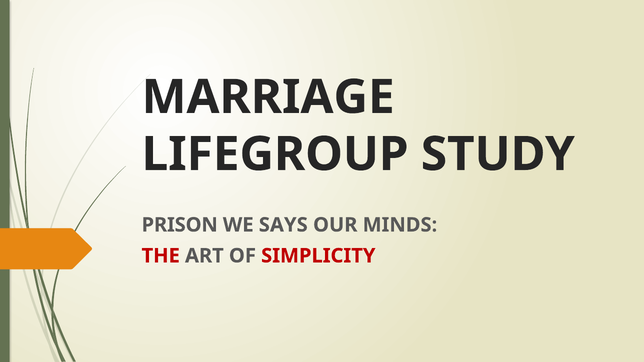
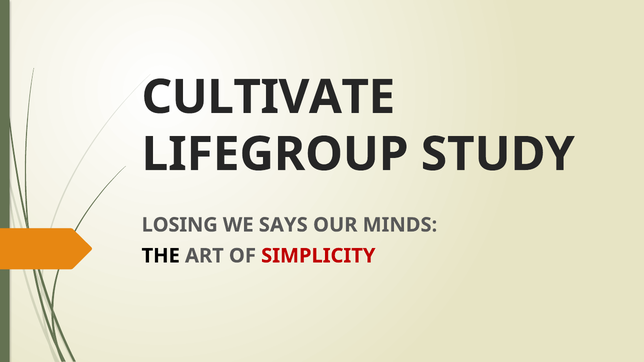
MARRIAGE: MARRIAGE -> CULTIVATE (268, 97)
PRISON: PRISON -> LOSING (180, 225)
THE colour: red -> black (161, 256)
